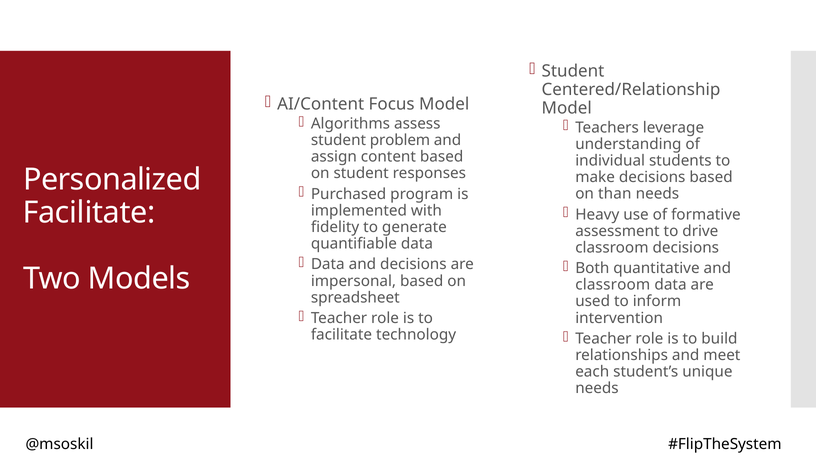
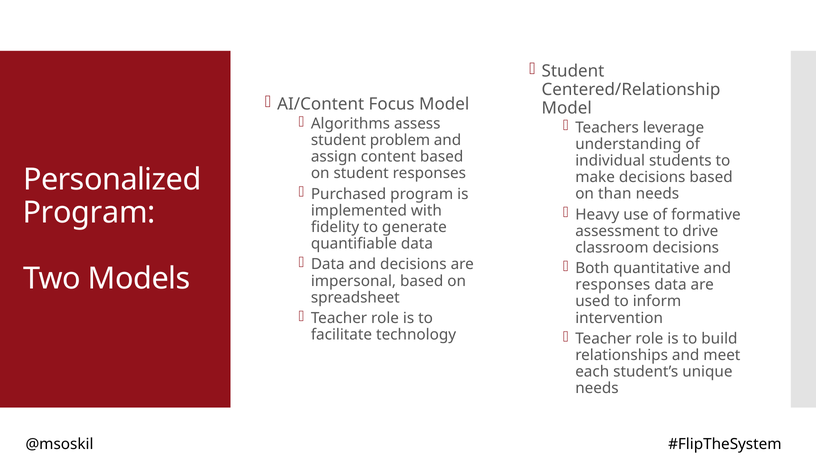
Facilitate: Facilitate -> Program (89, 212)
classroom: classroom -> responses (613, 285)
